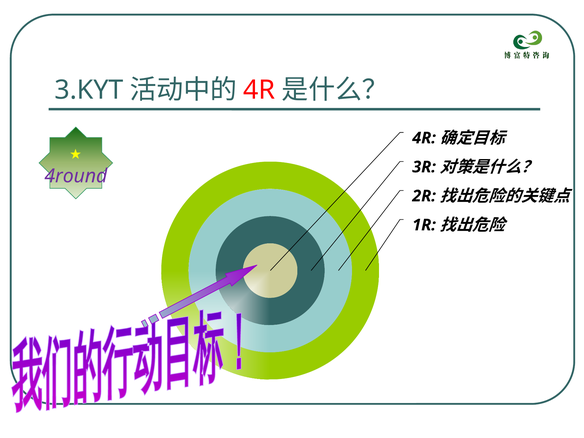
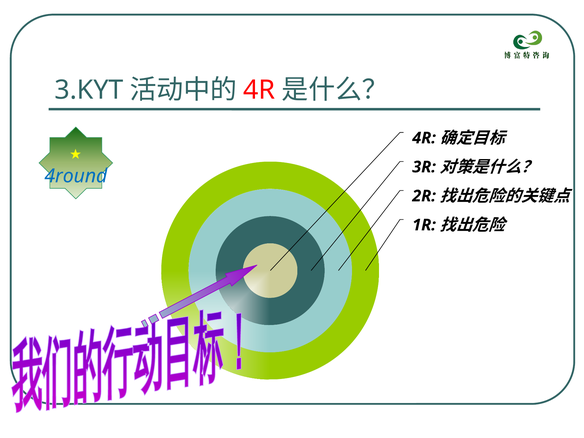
4round colour: purple -> blue (76, 176)
